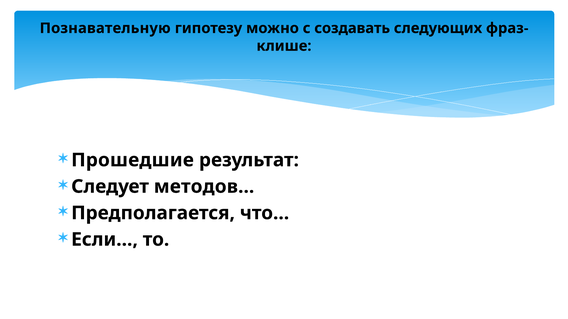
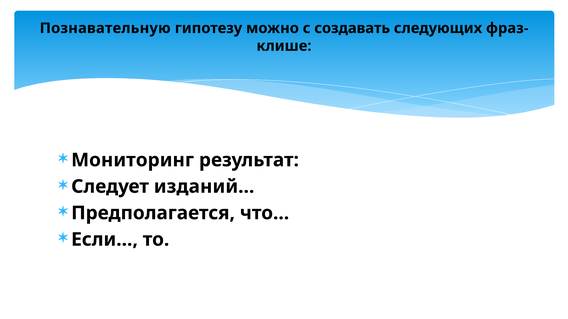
Прошедшие: Прошедшие -> Мониторинг (133, 160)
методов…: методов… -> изданий… (204, 187)
